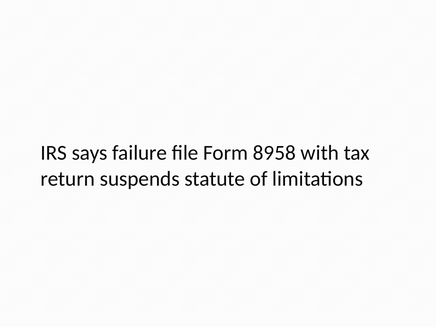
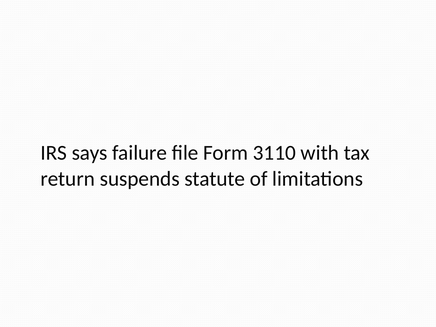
8958: 8958 -> 3110 (274, 153)
